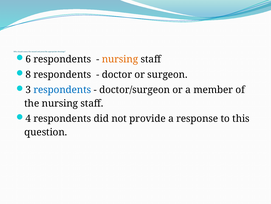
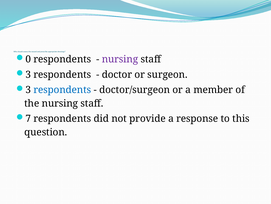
6: 6 -> 0 (28, 59)
nursing colour: orange -> purple (120, 59)
8: 8 -> 3 (28, 74)
4: 4 -> 7 (28, 118)
